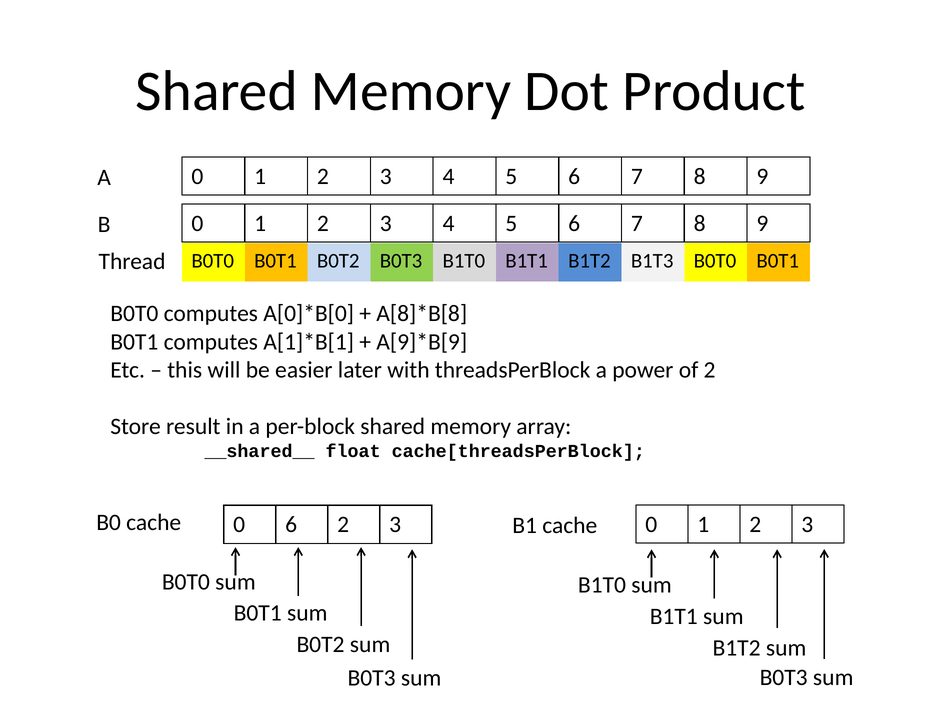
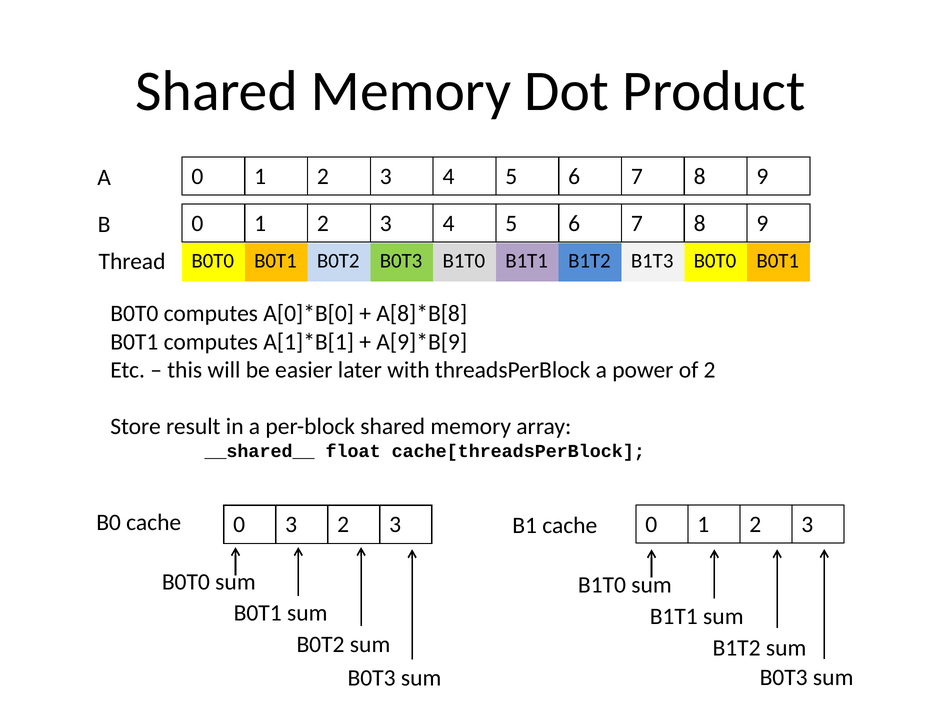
0 6: 6 -> 3 (291, 525)
